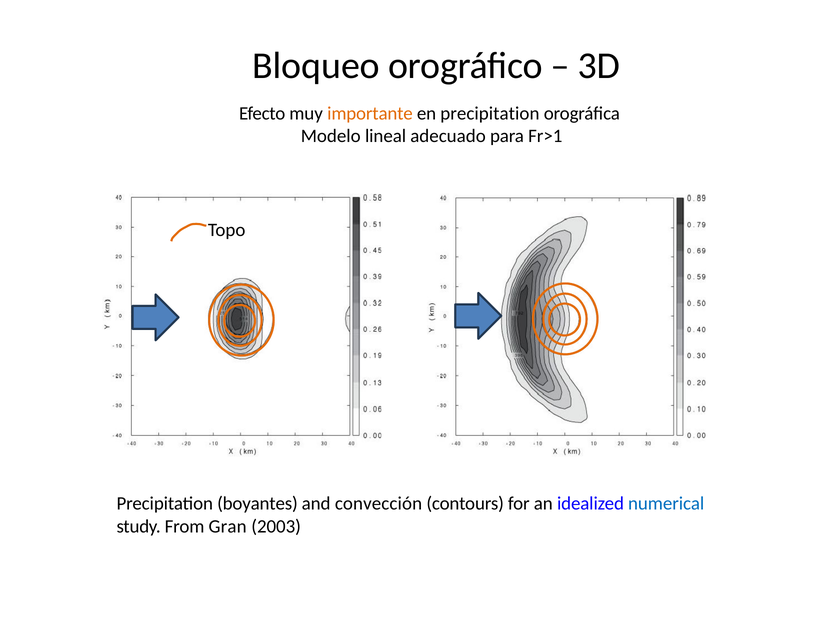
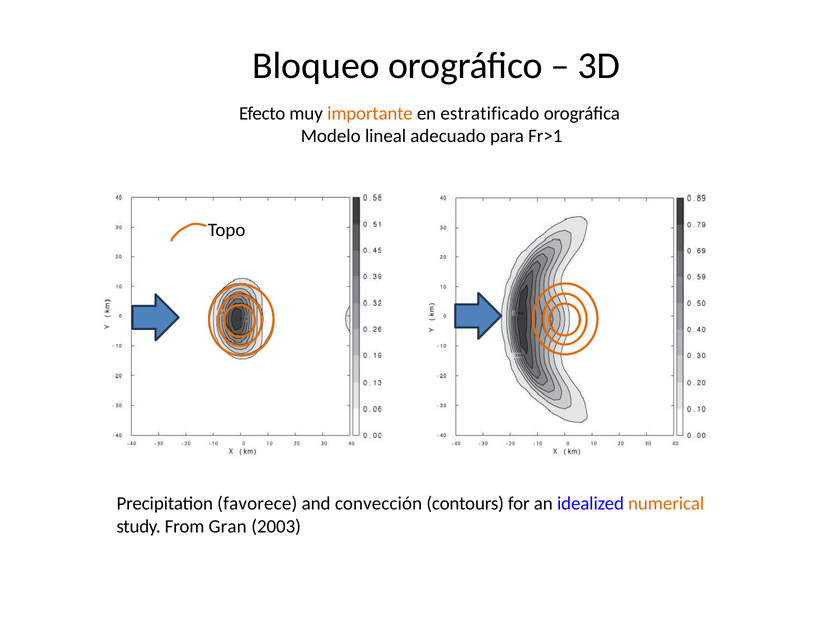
en precipitation: precipitation -> estratificado (490, 113)
boyantes: boyantes -> favorece (257, 504)
numerical colour: blue -> orange (666, 504)
